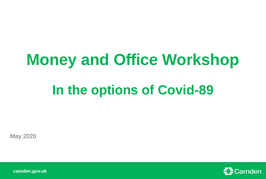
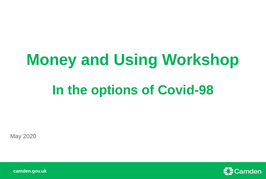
Office: Office -> Using (136, 60)
Covid-89: Covid-89 -> Covid-98 (186, 90)
